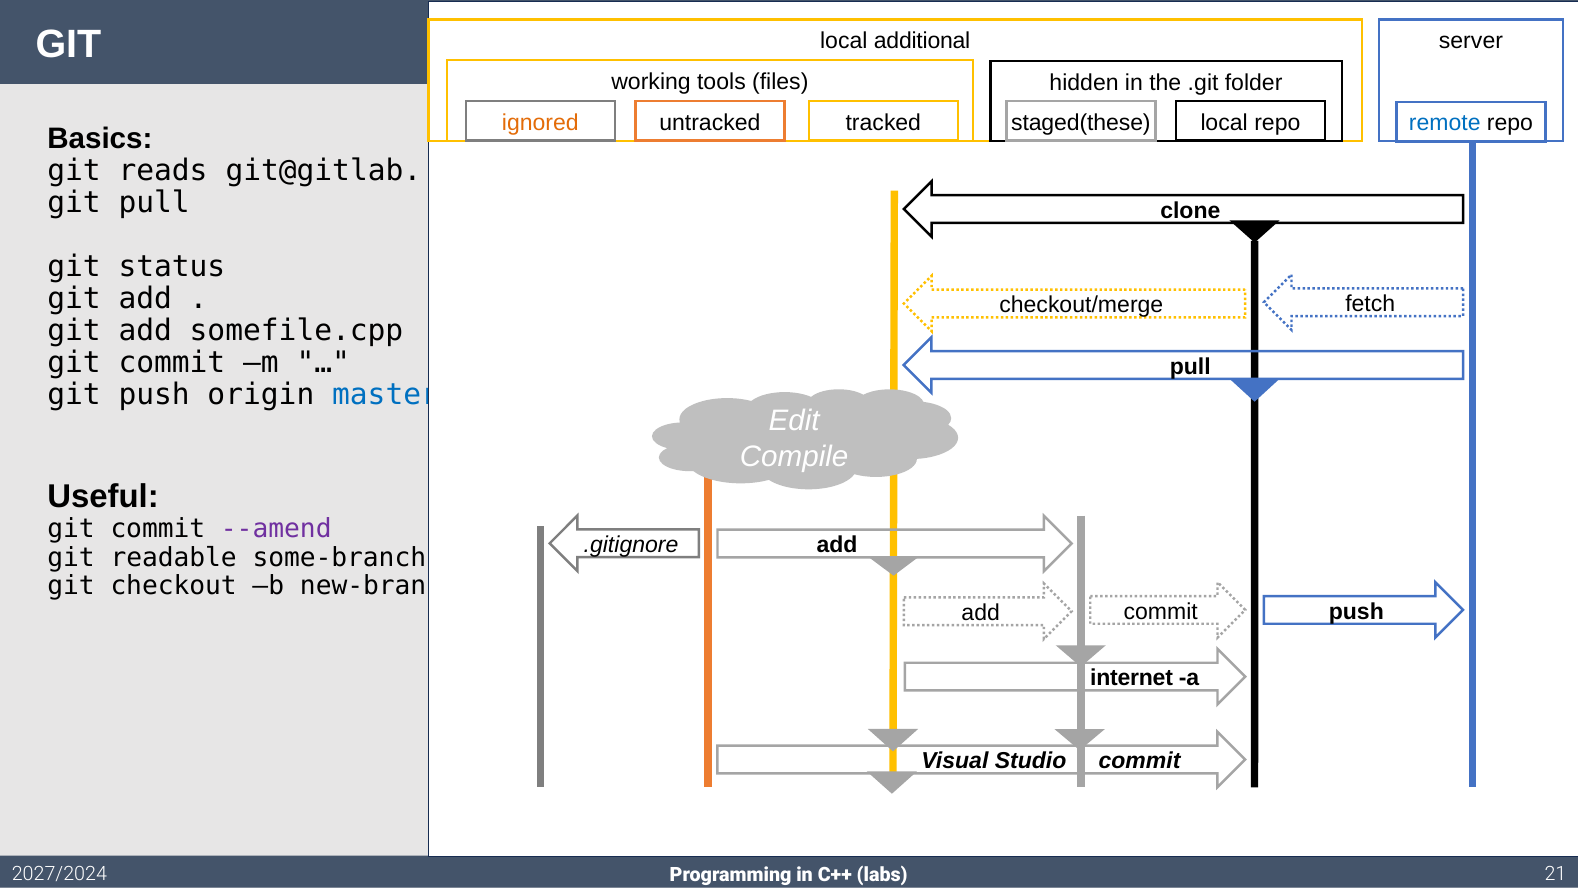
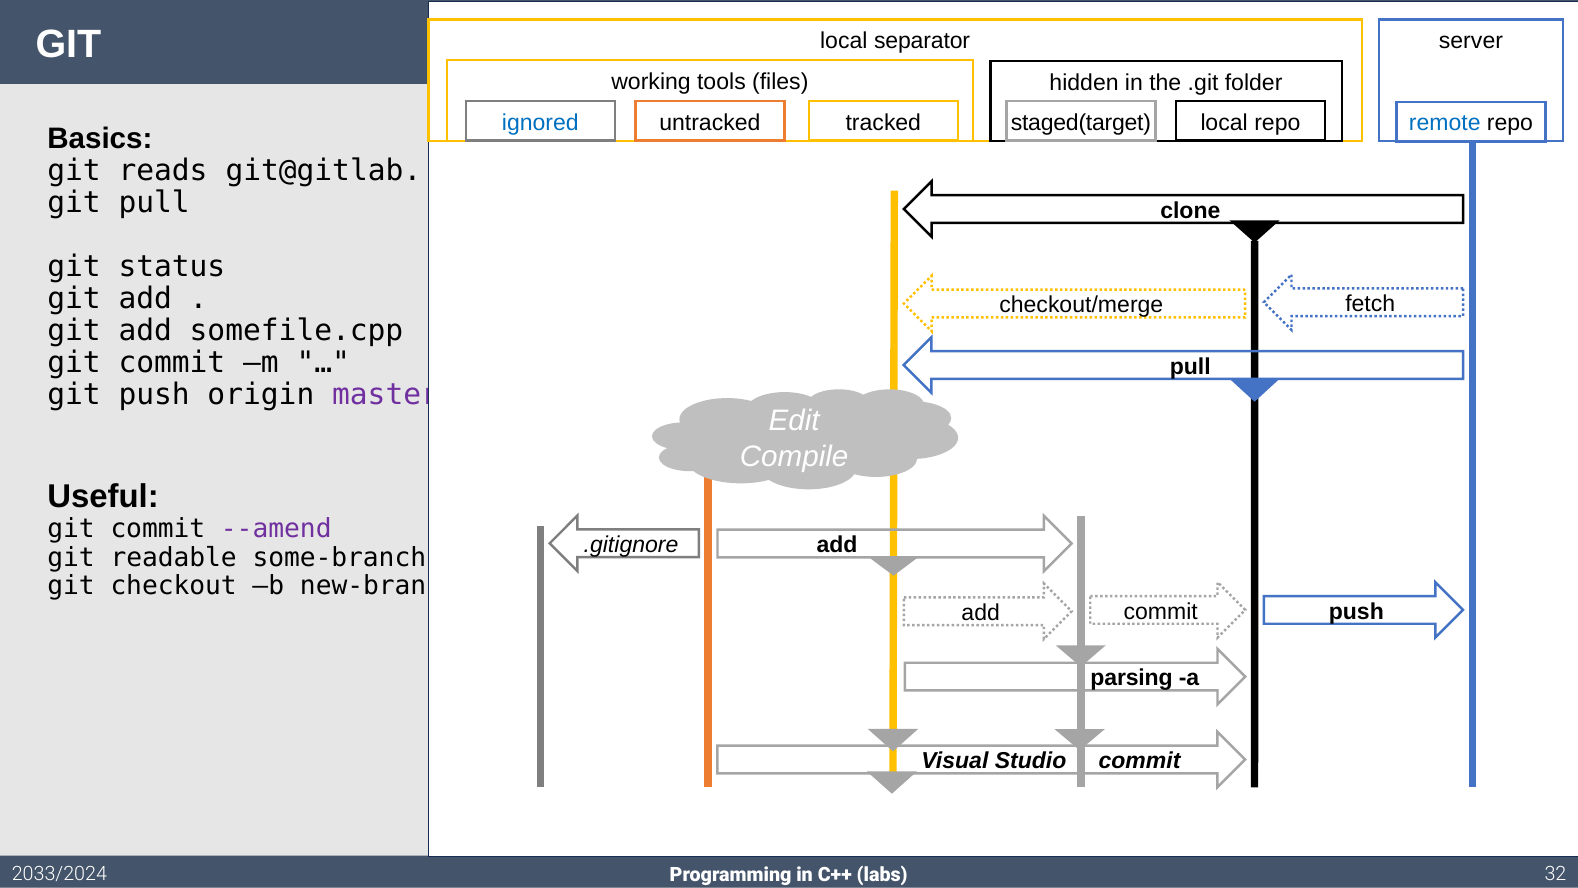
additional: additional -> separator (922, 41)
ignored colour: orange -> blue (540, 122)
staged(these: staged(these -> staged(target (1081, 122)
master colour: blue -> purple (386, 395)
internet: internet -> parsing (1132, 678)
2027/2024: 2027/2024 -> 2033/2024 (59, 873)
21: 21 -> 32 (1555, 873)
